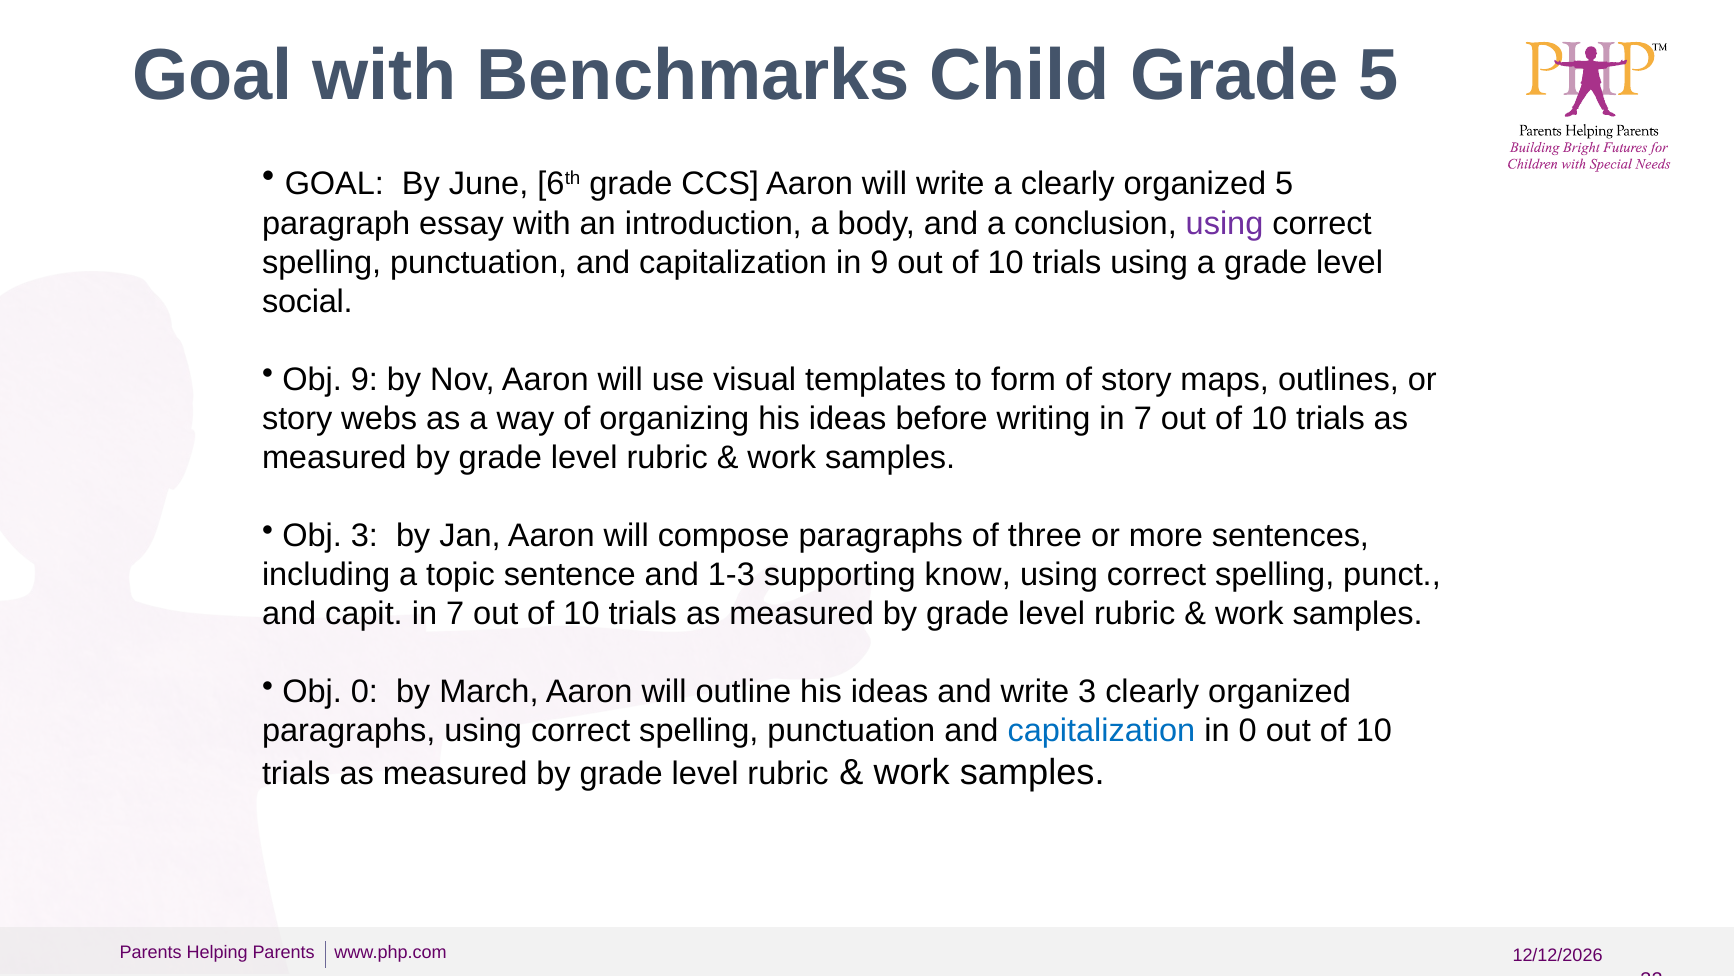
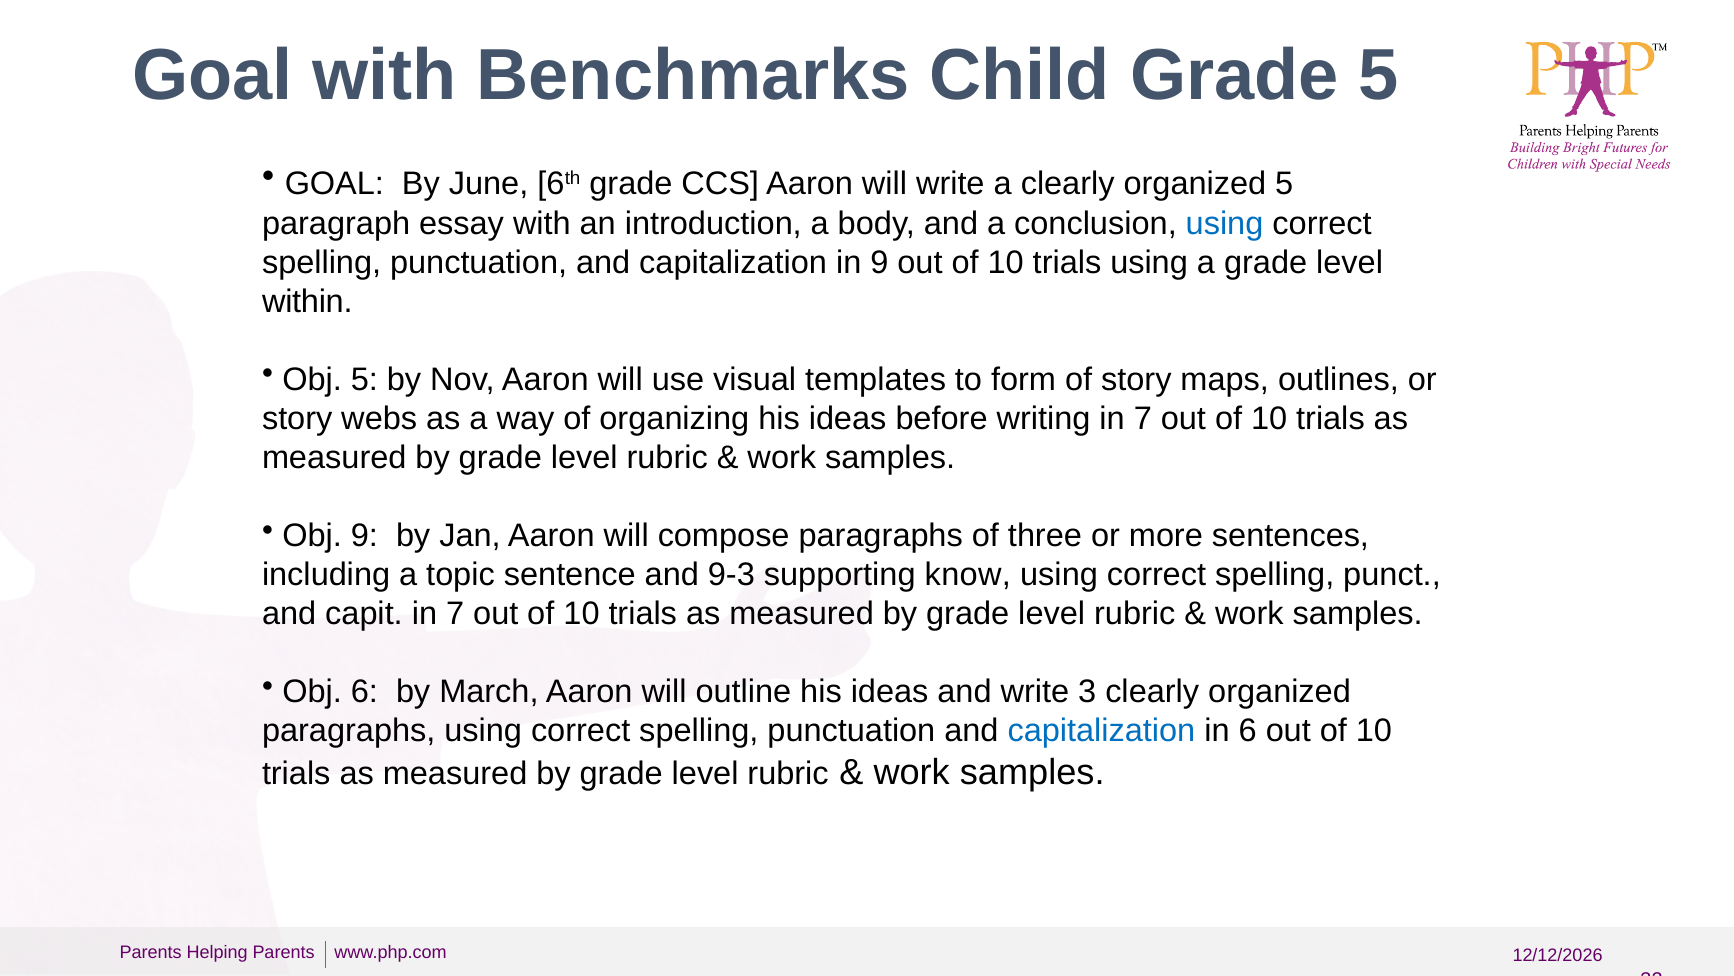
using colour: purple -> blue (1225, 223)
social: social -> within (307, 301)
Obj 9: 9 -> 5 (364, 379)
Obj 3: 3 -> 9 (364, 535)
1-3: 1-3 -> 9-3 (731, 574)
Obj 0: 0 -> 6 (364, 691)
in 0: 0 -> 6 (1248, 730)
